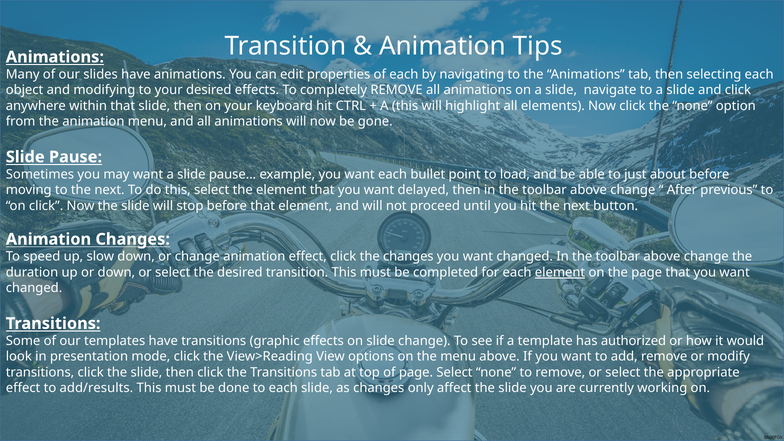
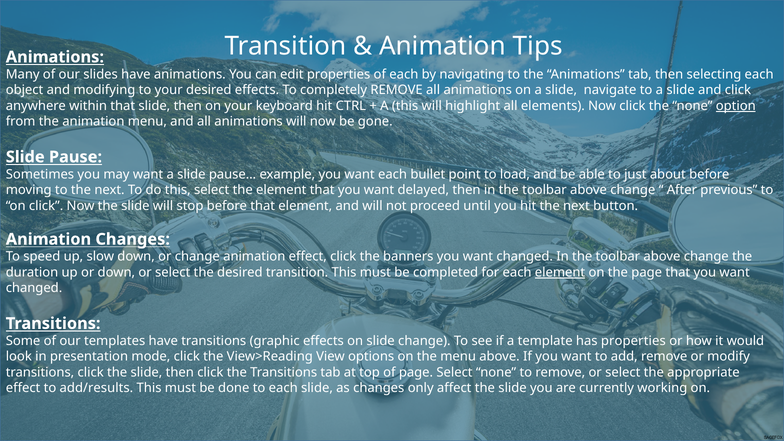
option underline: none -> present (736, 106)
the changes: changes -> banners (408, 257)
has authorized: authorized -> properties (633, 341)
